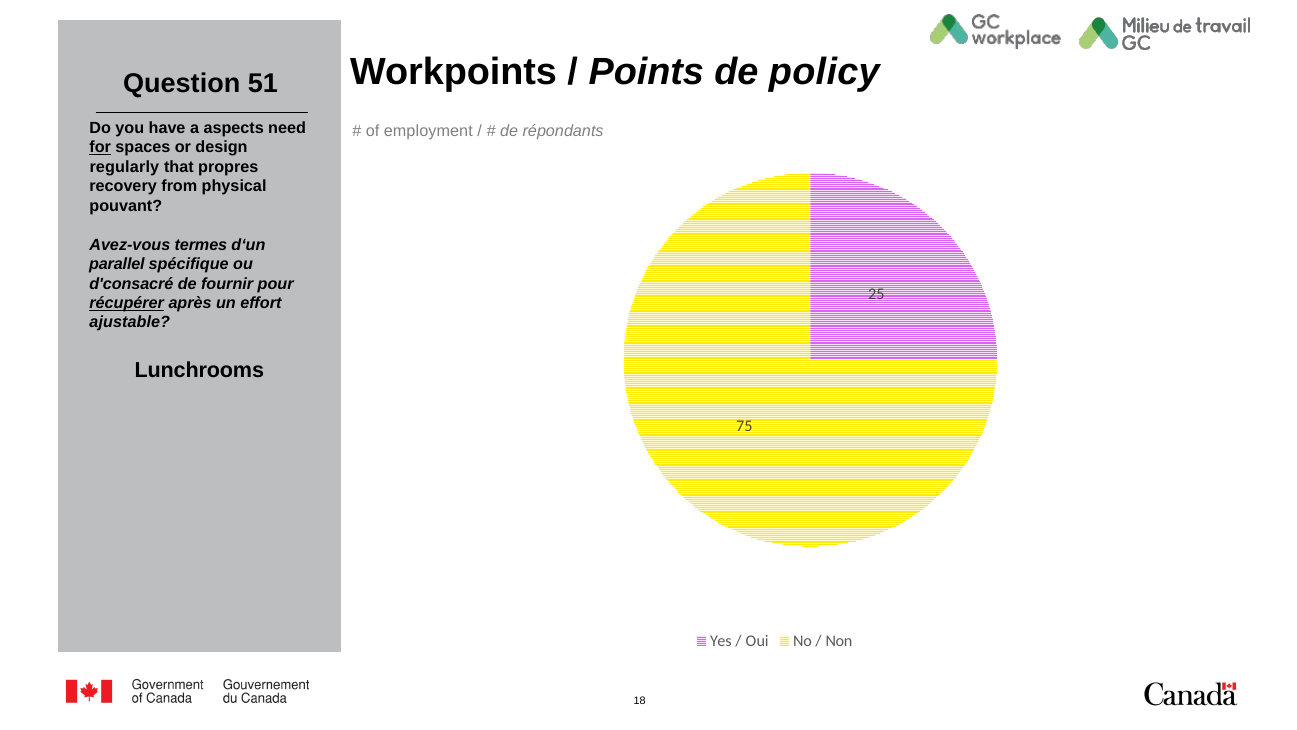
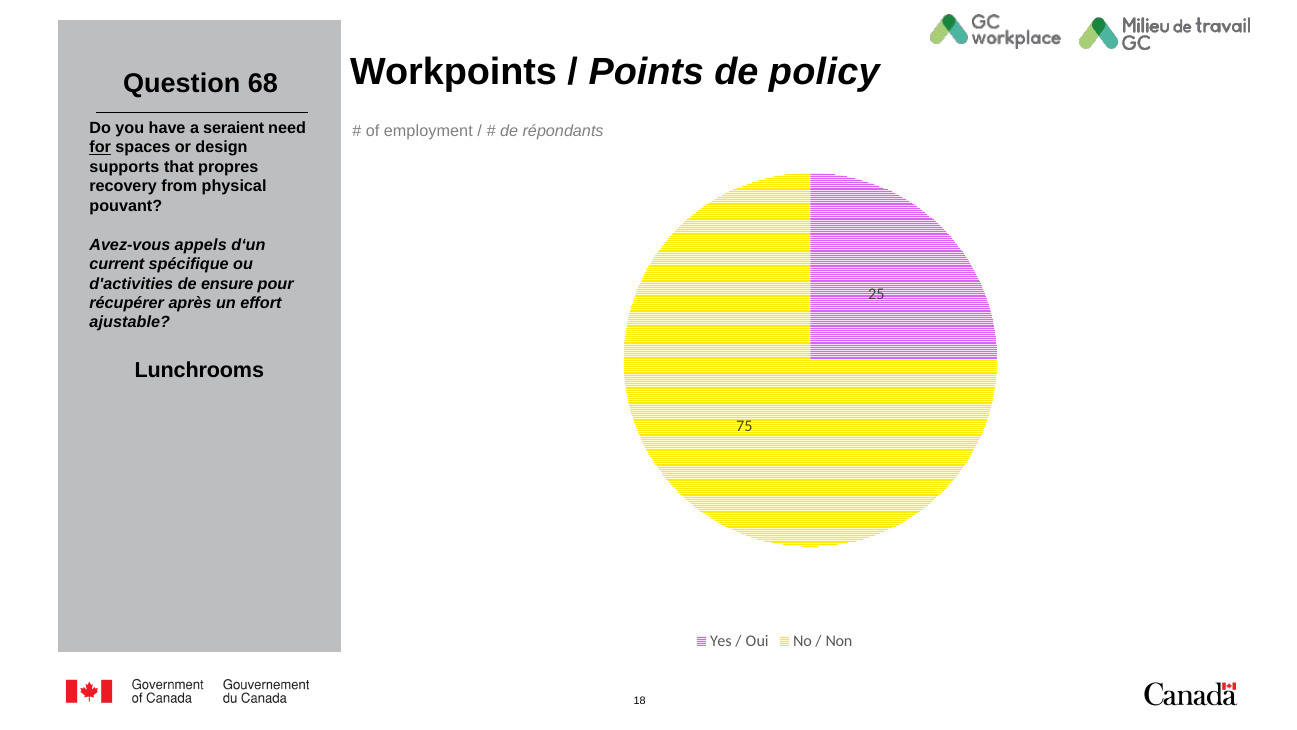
51: 51 -> 68 (263, 83)
aspects: aspects -> seraient (234, 128)
regularly: regularly -> supports (124, 167)
termes: termes -> appels (201, 245)
parallel: parallel -> current (117, 264)
d'consacré: d'consacré -> d'activities (131, 283)
fournir: fournir -> ensure (227, 283)
récupérer underline: present -> none (127, 303)
